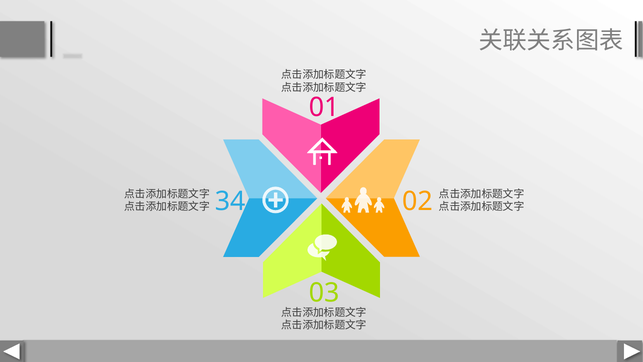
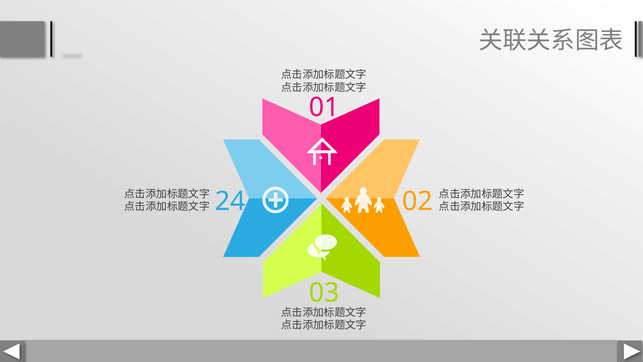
34: 34 -> 24 (230, 201)
